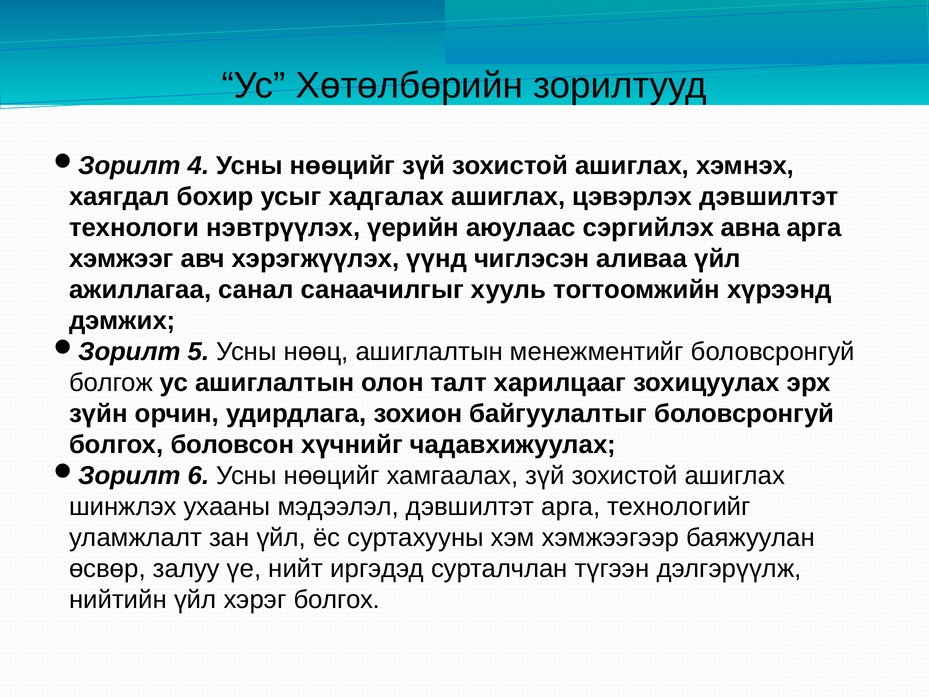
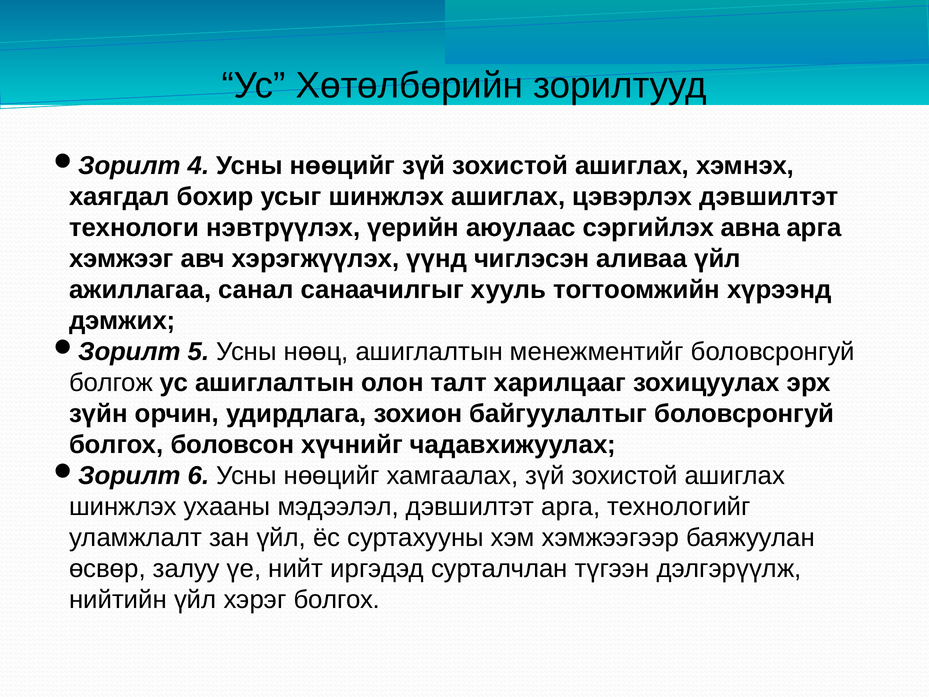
усыг хадгалах: хадгалах -> шинжлэх (386, 197)
